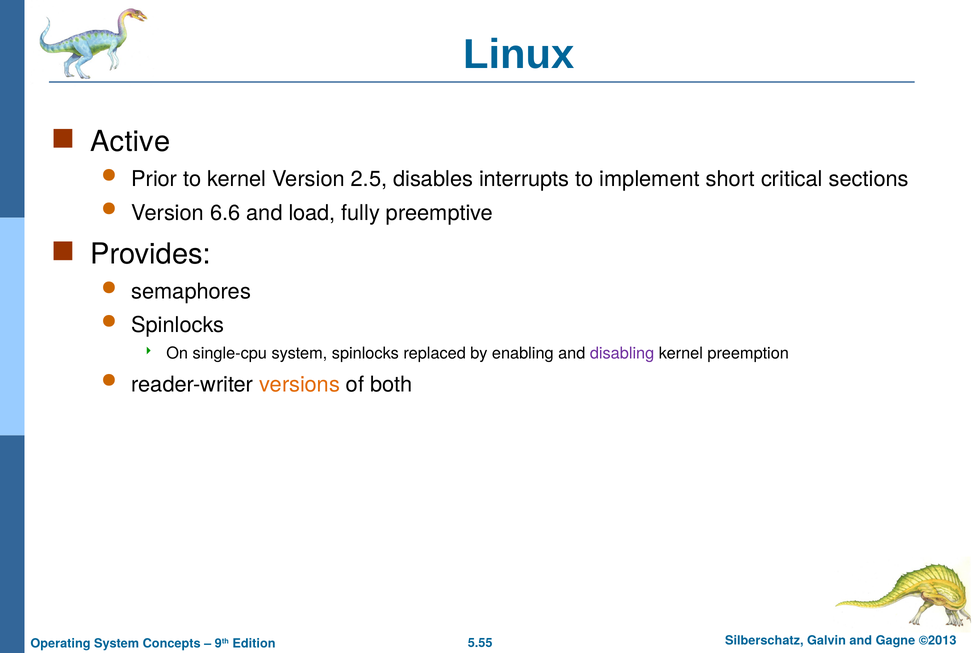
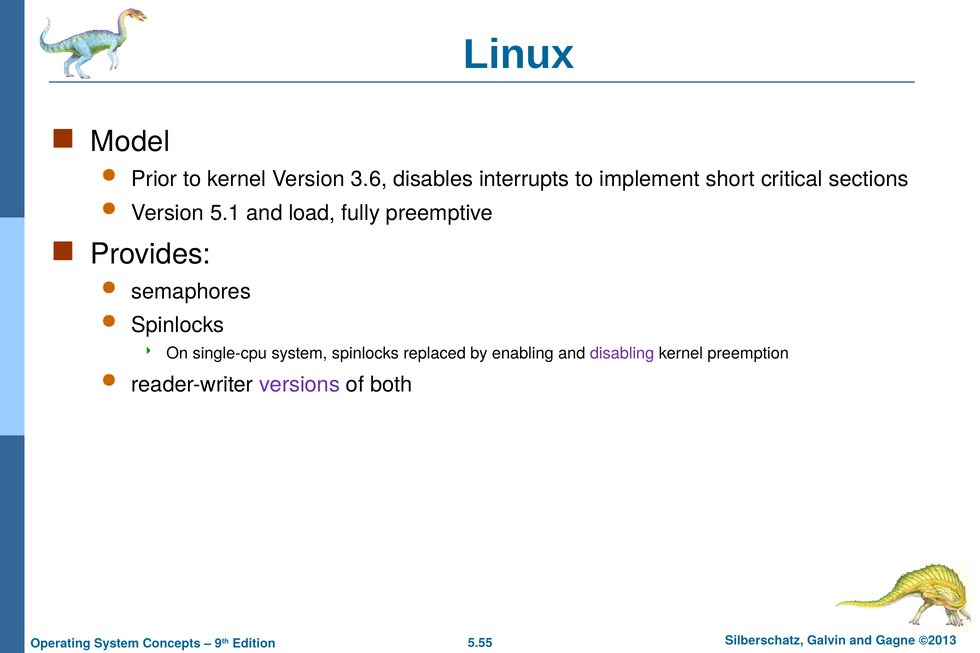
Active: Active -> Model (130, 142)
2.5: 2.5 -> 3.6 (369, 179)
6.6: 6.6 -> 5.1 (225, 213)
versions colour: orange -> purple (299, 385)
